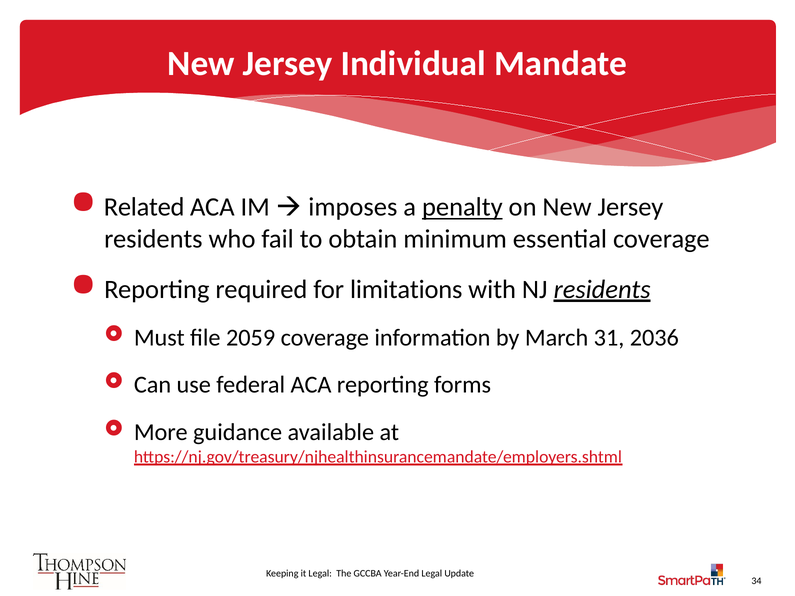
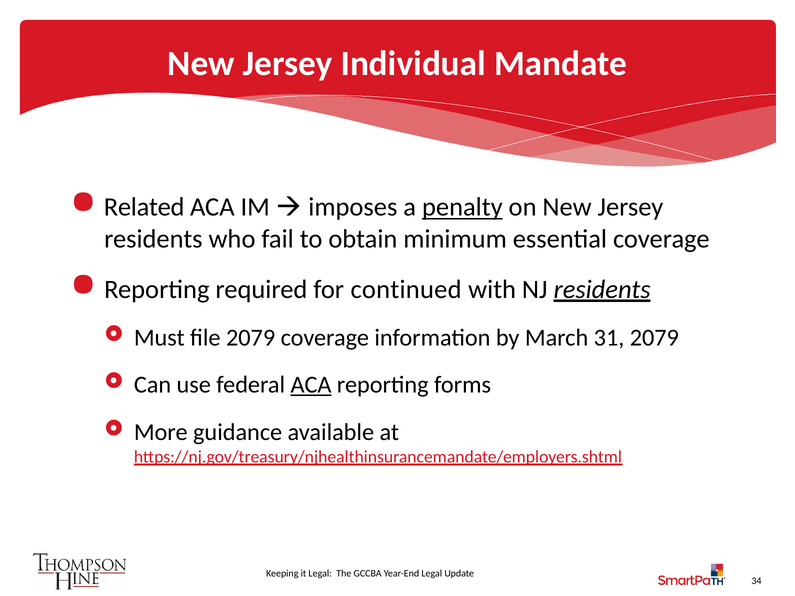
limitations: limitations -> continued (406, 289)
file 2059: 2059 -> 2079 (251, 338)
31 2036: 2036 -> 2079 (654, 338)
ACA underline: none -> present (311, 385)
